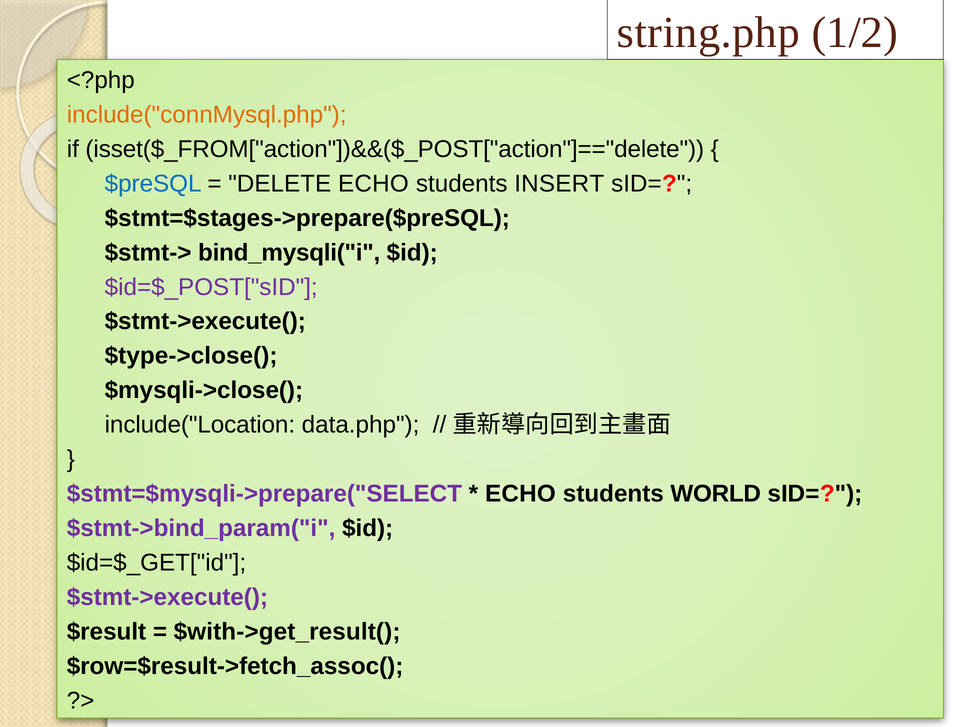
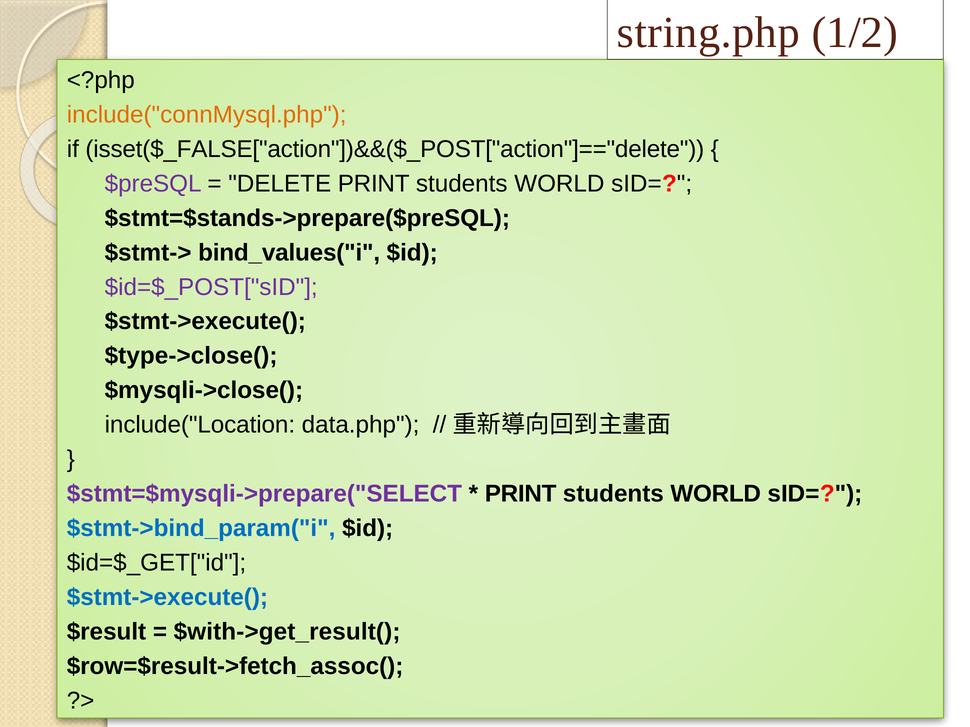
isset($_FROM["action"])&&($_POST["action"]=="delete: isset($_FROM["action"])&&($_POST["action"]=="delete -> isset($_FALSE["action"])&&($_POST["action"]=="delete (395, 149)
$preSQL colour: blue -> purple (153, 184)
DELETE ECHO: ECHO -> PRINT (374, 184)
INSERT: INSERT -> WORLD (559, 184)
$stmt=$stages->prepare($preSQL: $stmt=$stages->prepare($preSQL -> $stmt=$stands->prepare($preSQL (307, 218)
bind_mysqli("i: bind_mysqli("i -> bind_values("i (289, 253)
ECHO: ECHO -> PRINT (521, 494)
$stmt->bind_param("i colour: purple -> blue (201, 529)
$stmt->execute( colour: purple -> blue (167, 598)
